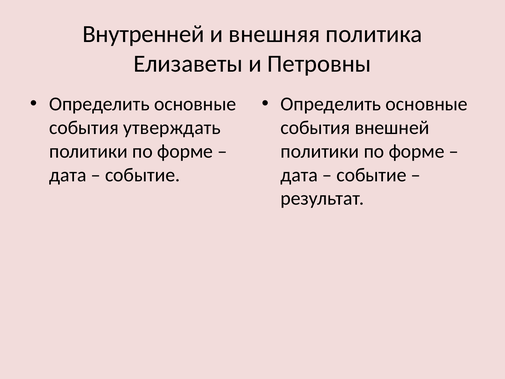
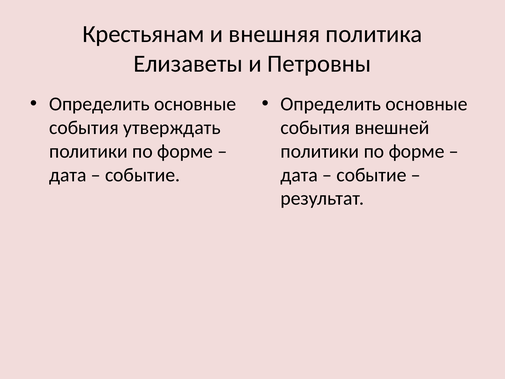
Внутренней: Внутренней -> Крестьянам (143, 34)
